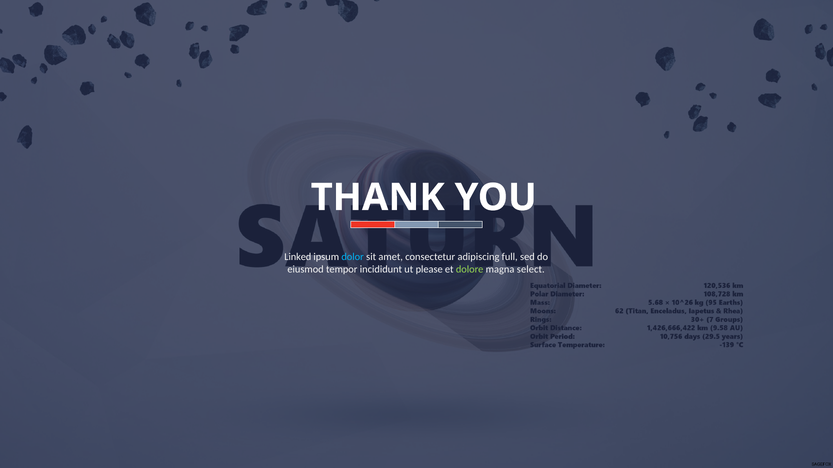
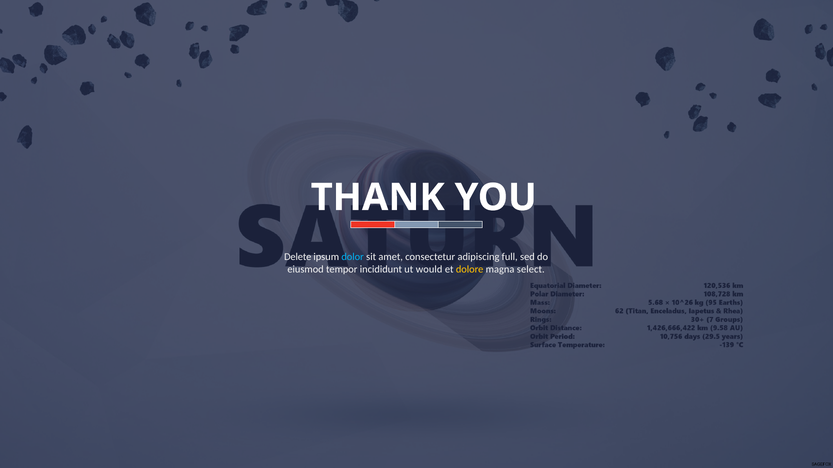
Linked: Linked -> Delete (298, 257)
please: please -> would (429, 270)
dolore colour: light green -> yellow (470, 270)
